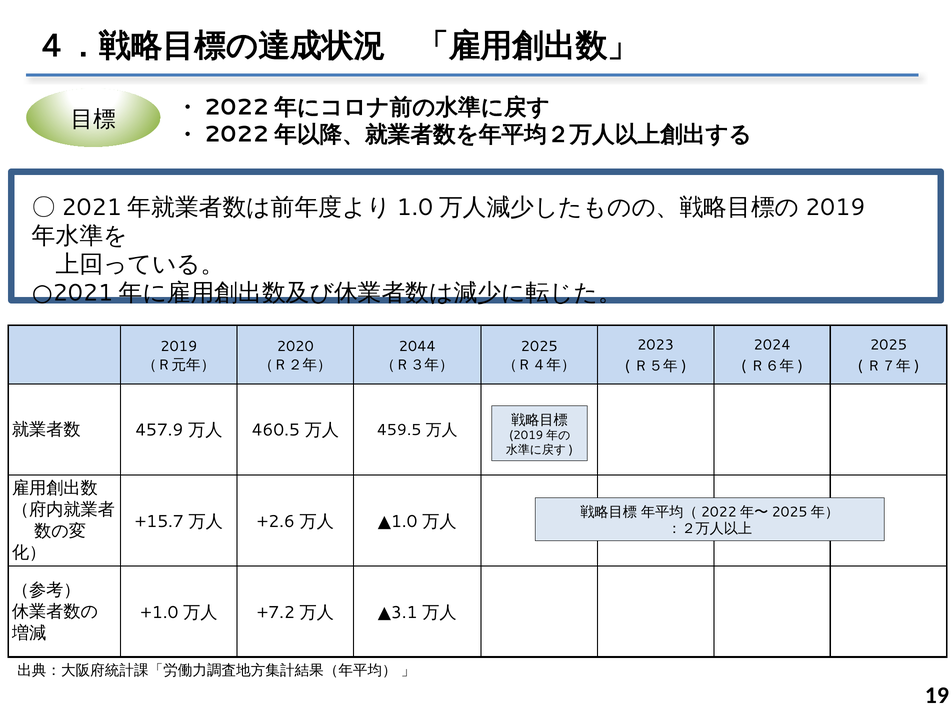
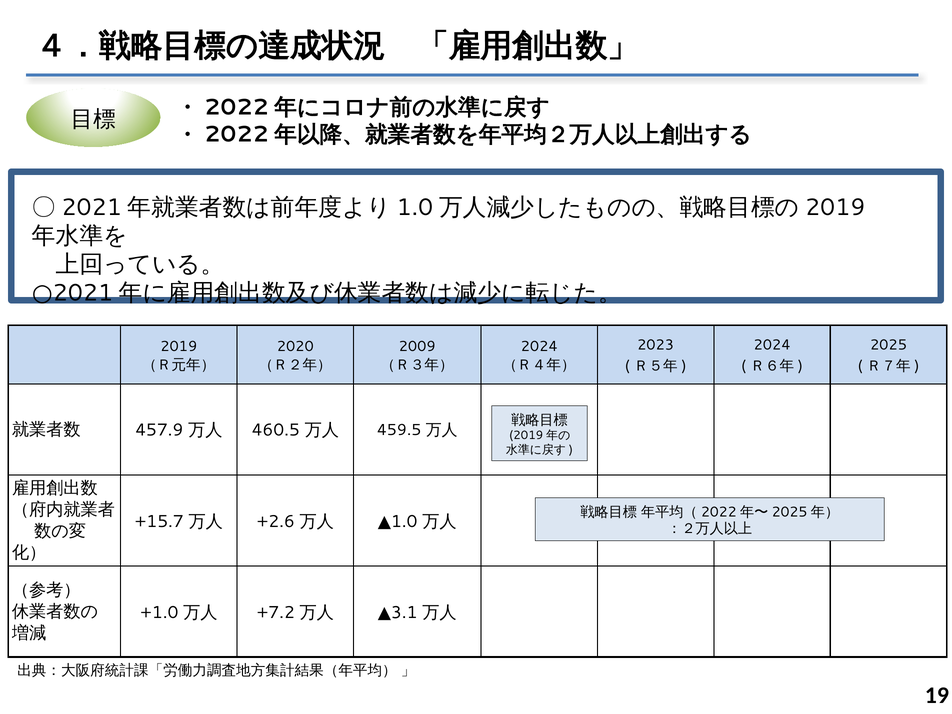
2044: 2044 -> 2009 (417, 346)
2025: 2025 -> 2024 (539, 346)
